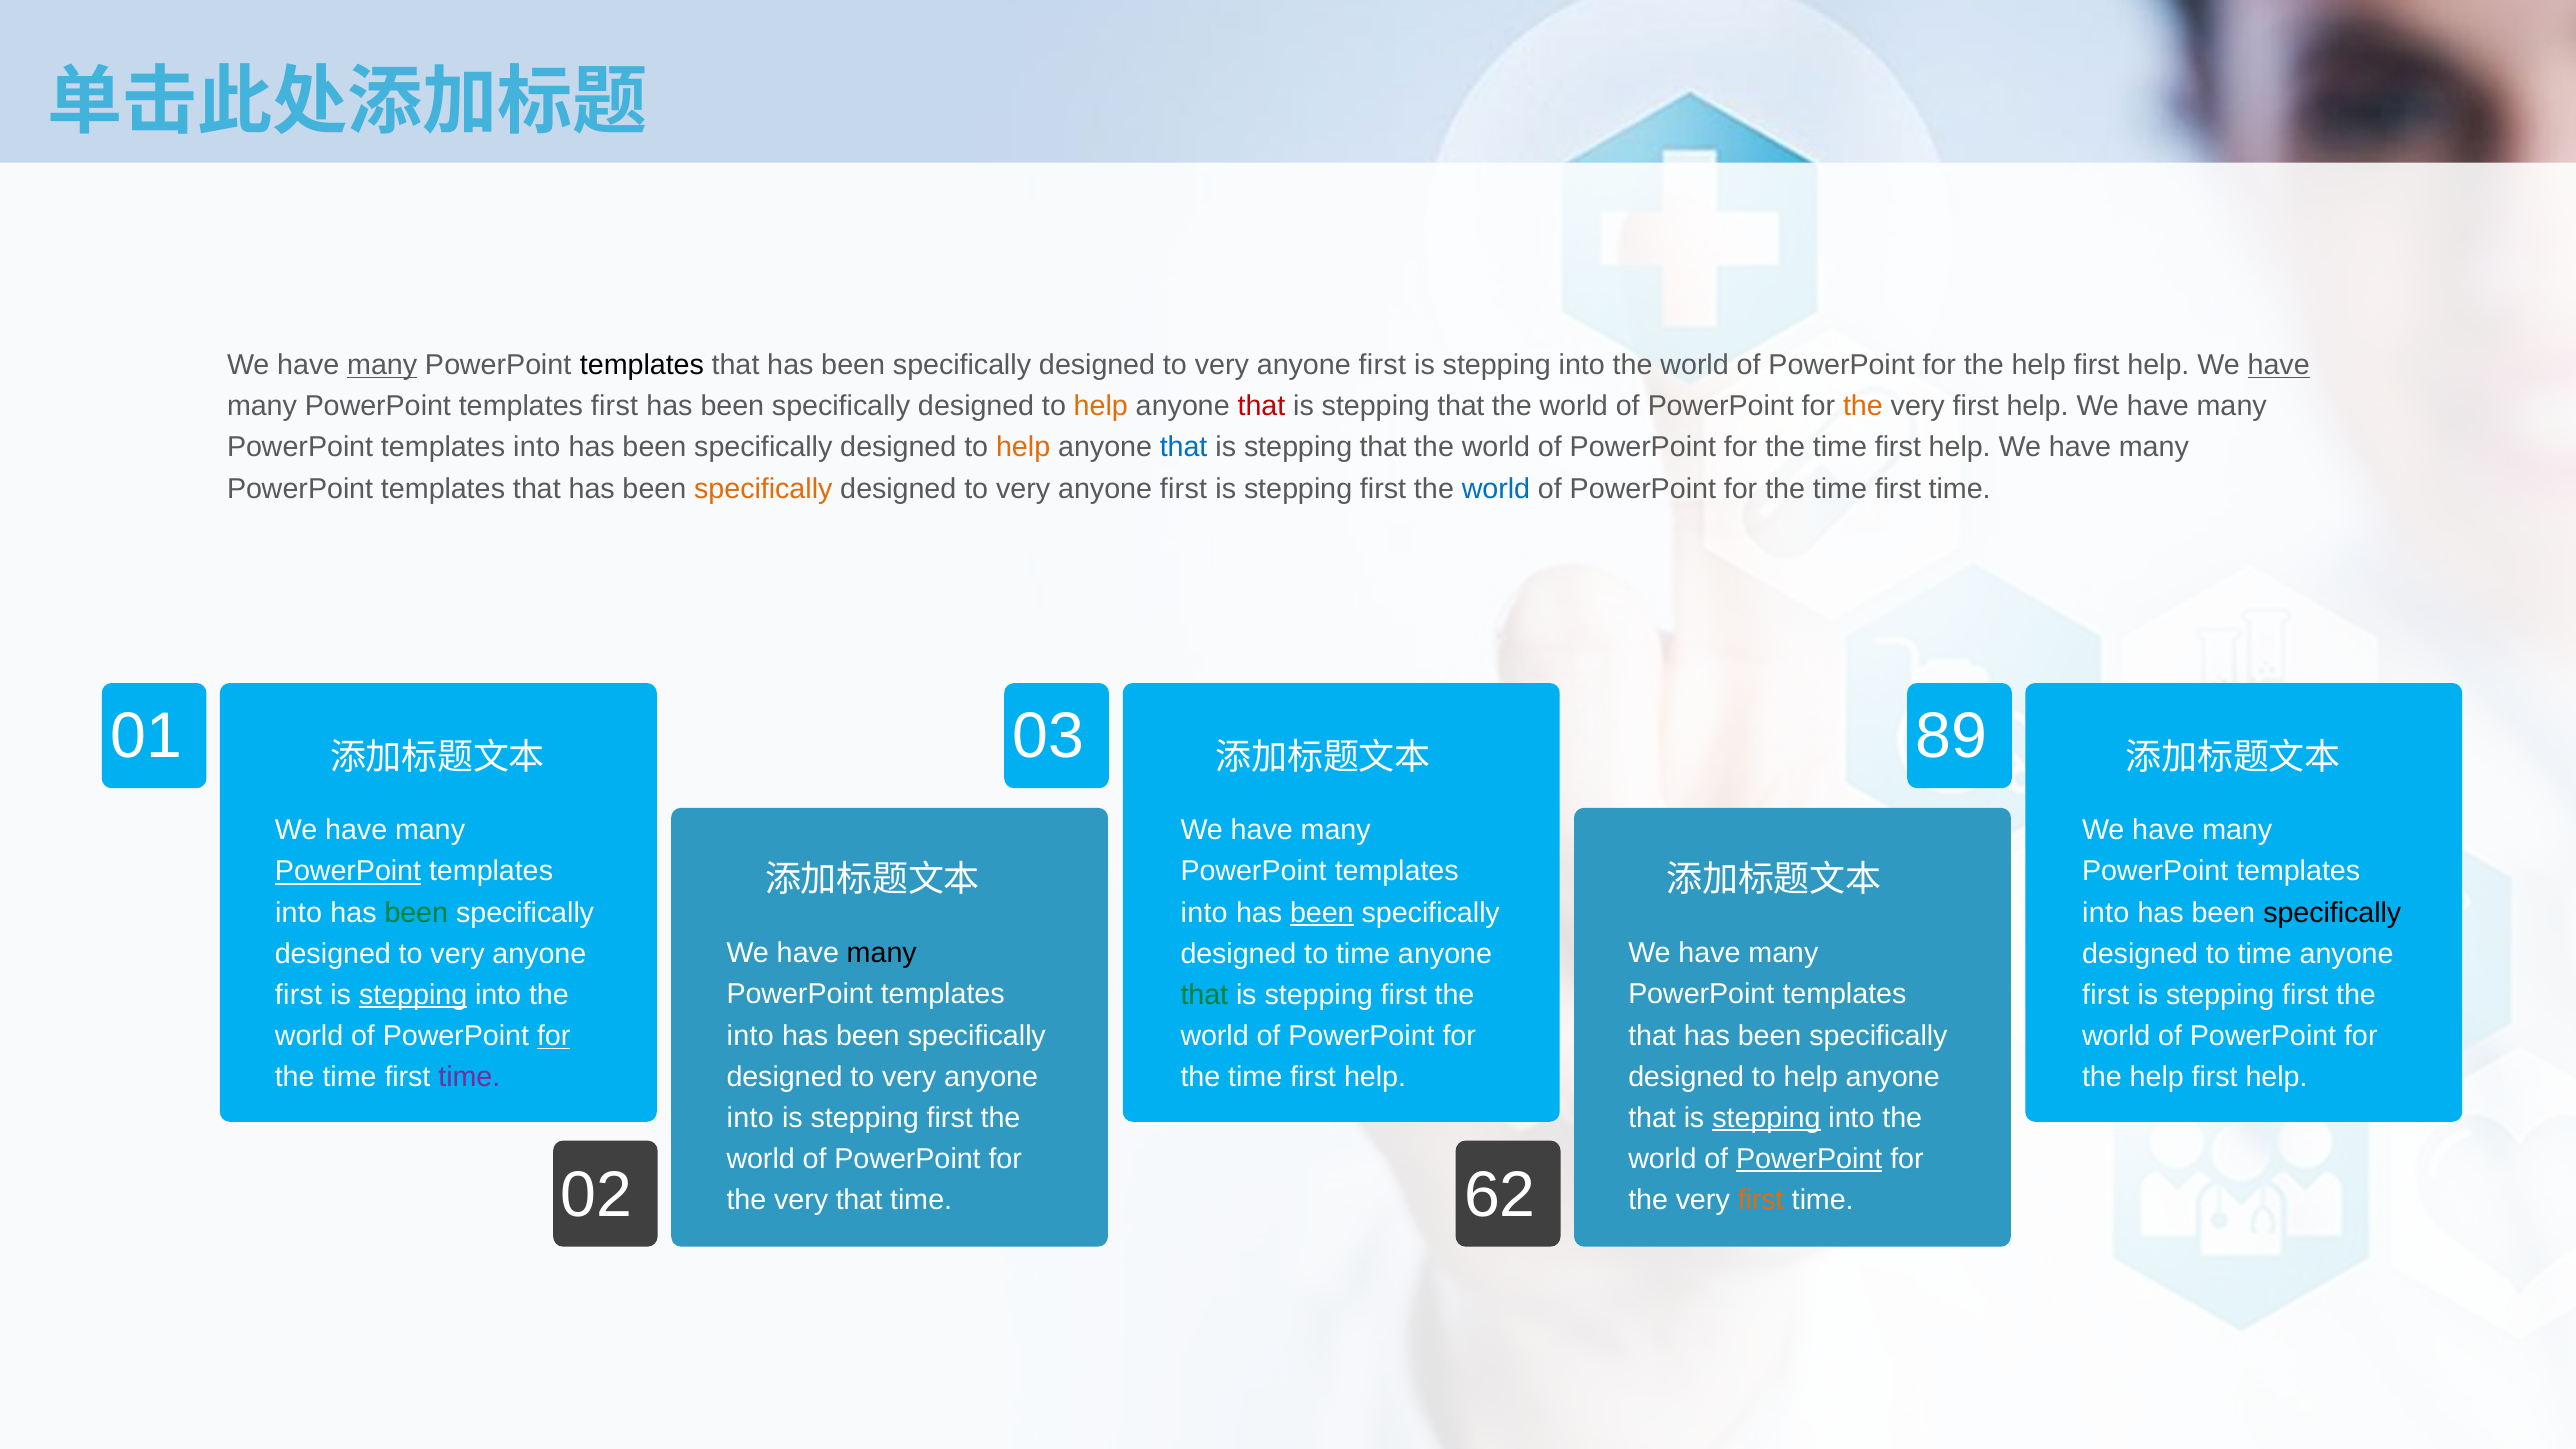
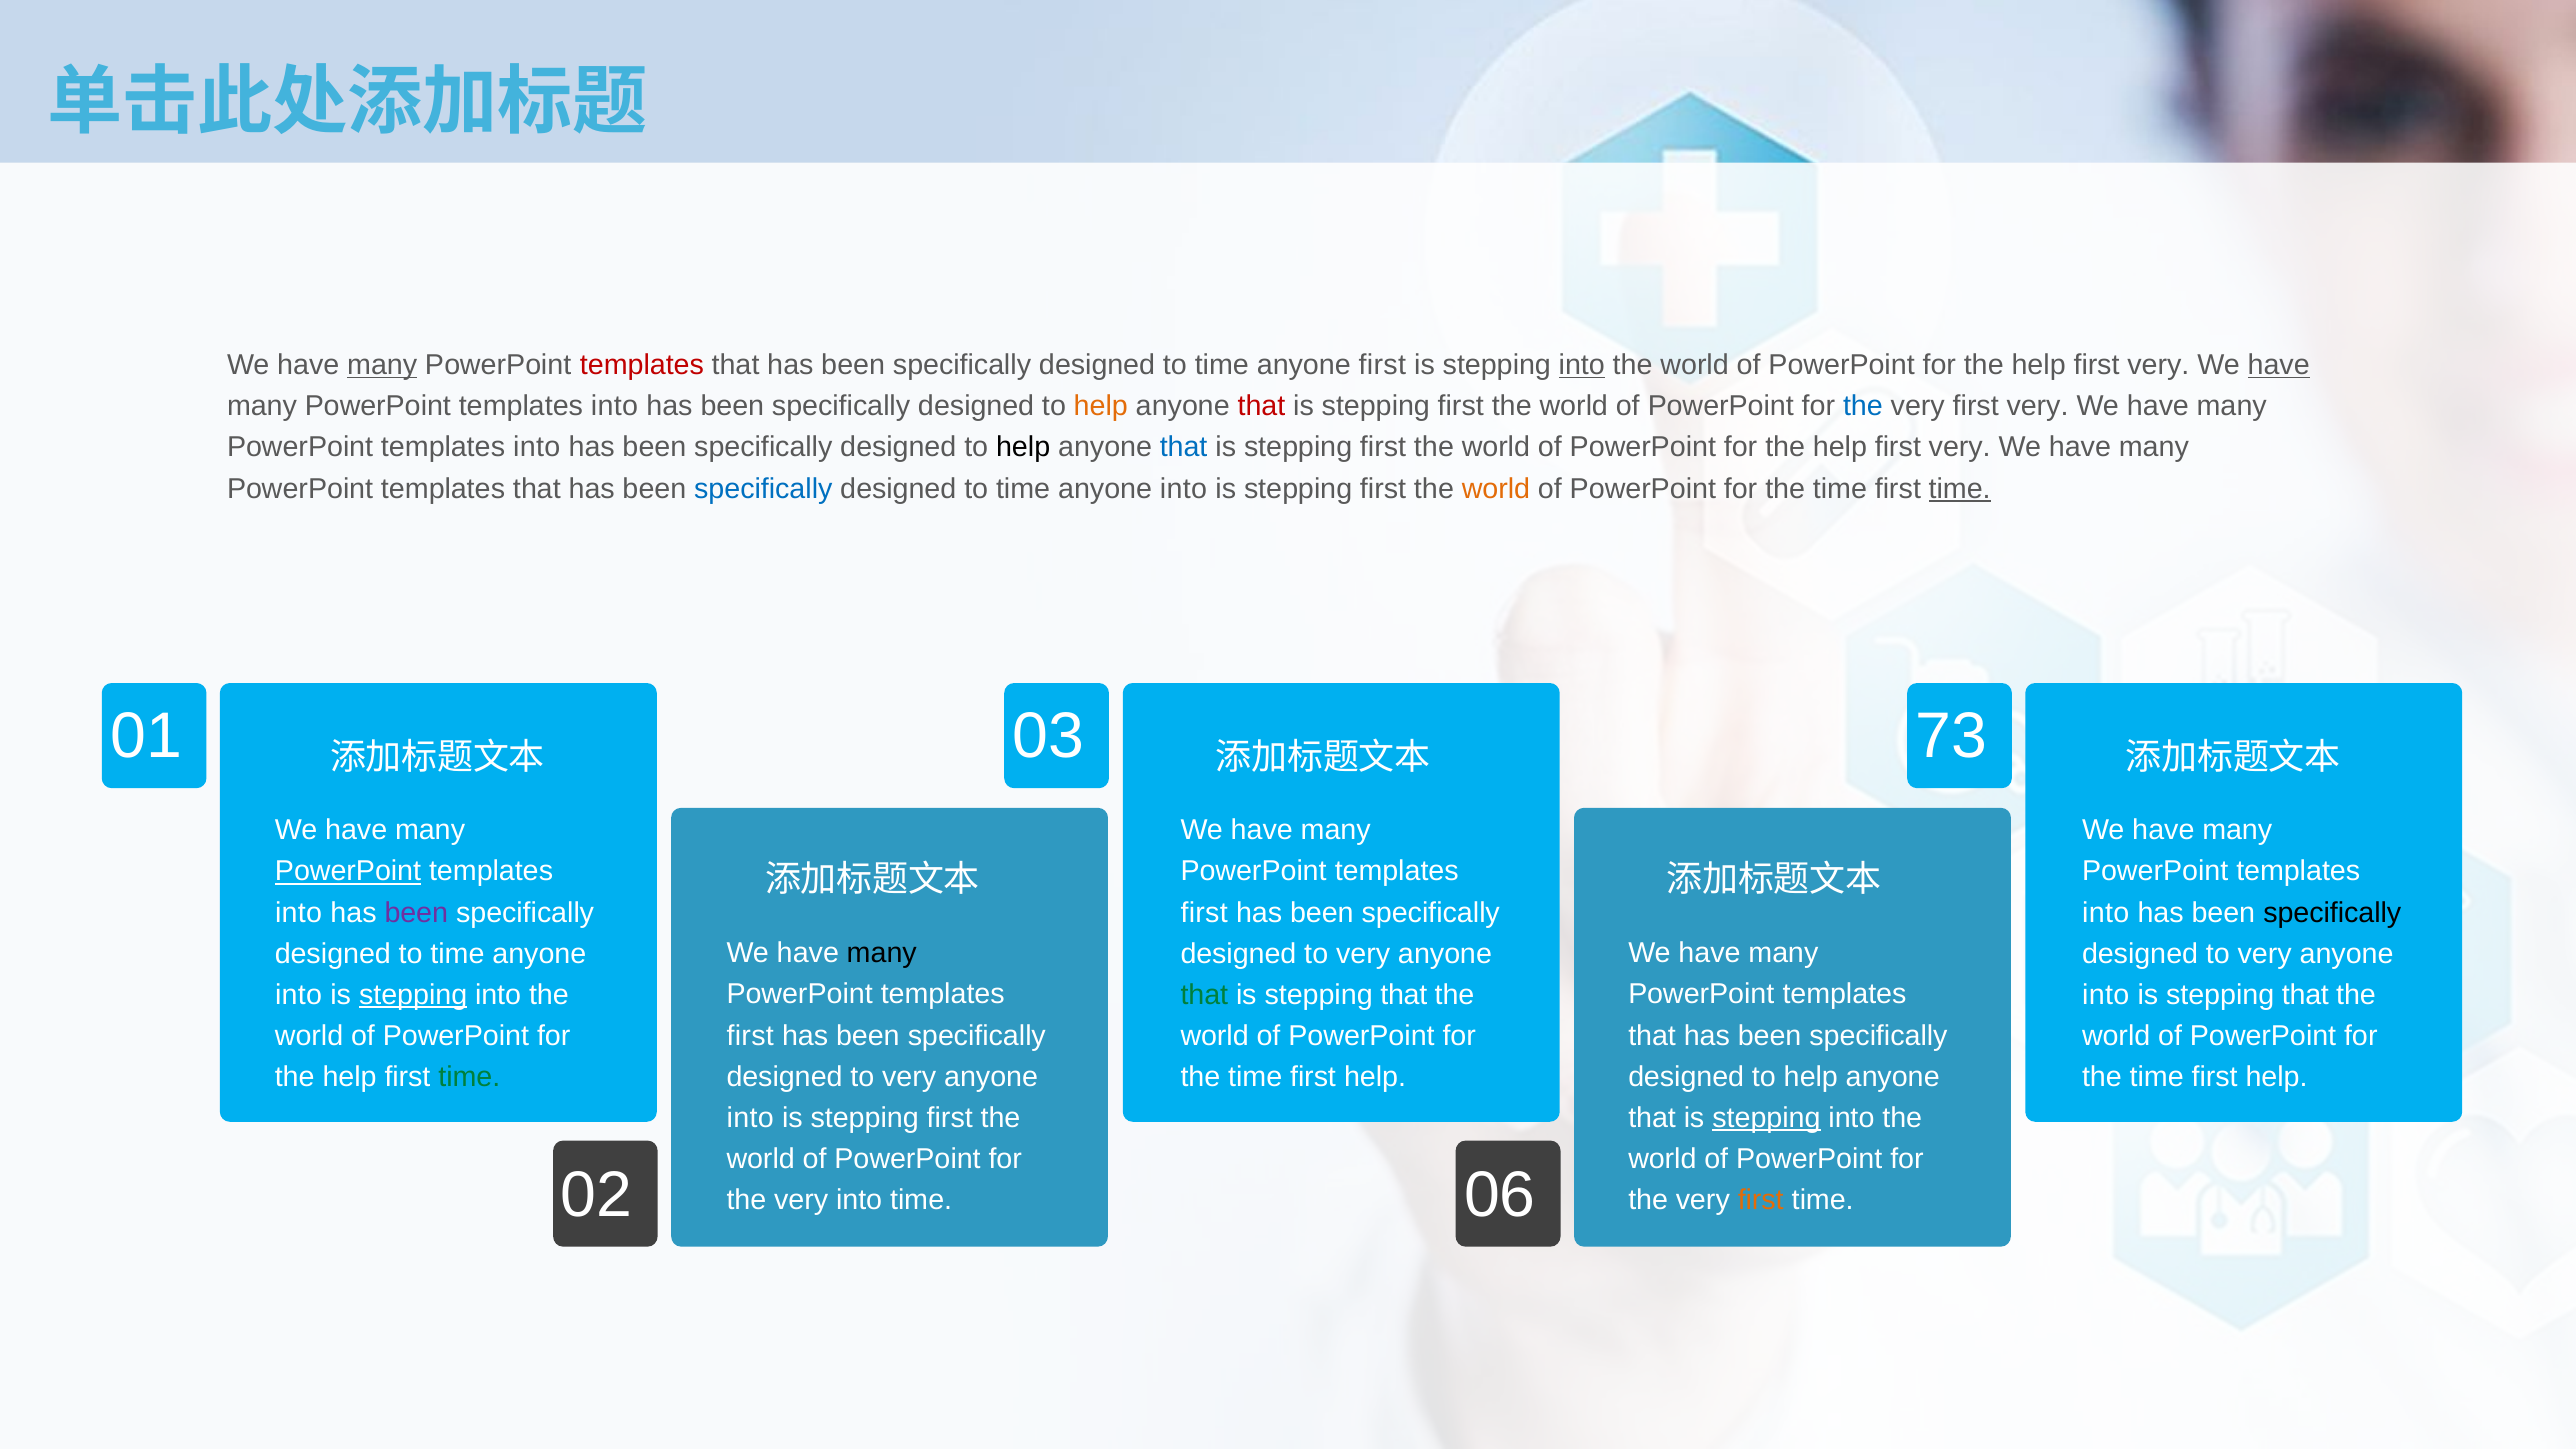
templates colour: black -> red (642, 365)
very: very -> time (1222, 365)
into underline: none -> present (1582, 365)
help: help -> very (2158, 365)
first: first -> into (614, 406)
that: that -> first (1461, 406)
the colour: orange -> blue (1863, 406)
very first help: help -> very (2038, 406)
help colour: orange -> black (1023, 447)
that: that -> first (1383, 447)
time: time -> help (1840, 447)
help: help -> very (1960, 447)
specifically colour: orange -> blue (763, 489)
very: very -> time (1023, 489)
first: first -> into (1183, 489)
world colour: blue -> orange (1496, 489)
time underline: none -> present (1960, 489)
89: 89 -> 73 (1952, 736)
been colour: green -> purple (416, 913)
into: into -> first (1204, 913)
been underline: present -> none (1322, 913)
very: very -> time (458, 954)
time: time -> very (1363, 954)
time: time -> very (2265, 954)
first: first -> into (299, 995)
first: first -> that (1404, 995)
first: first -> into (2106, 995)
first: first -> that (2305, 995)
into: into -> first (750, 1036)
for underline: present -> none (554, 1036)
time: time -> help (350, 1077)
time colour: purple -> green (469, 1077)
help: help -> time (2157, 1077)
PowerPoint underline: present -> none (1809, 1159)
62: 62 -> 06 (1500, 1195)
very that: that -> into (859, 1200)
